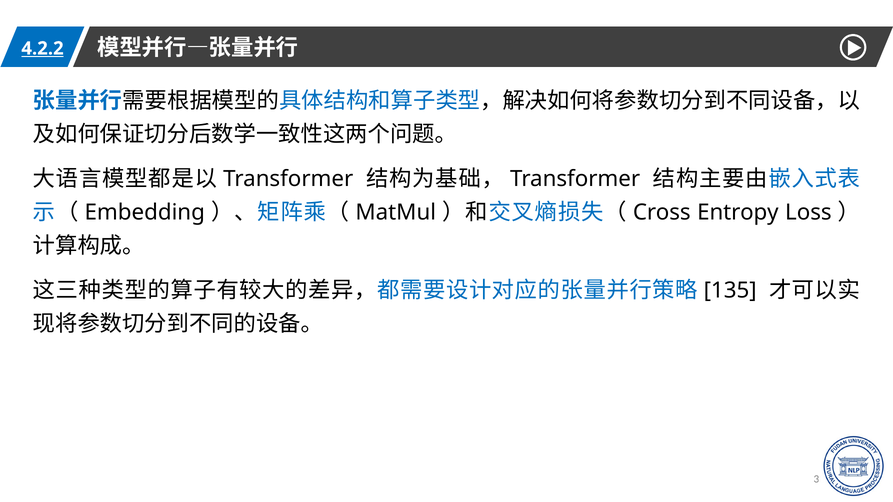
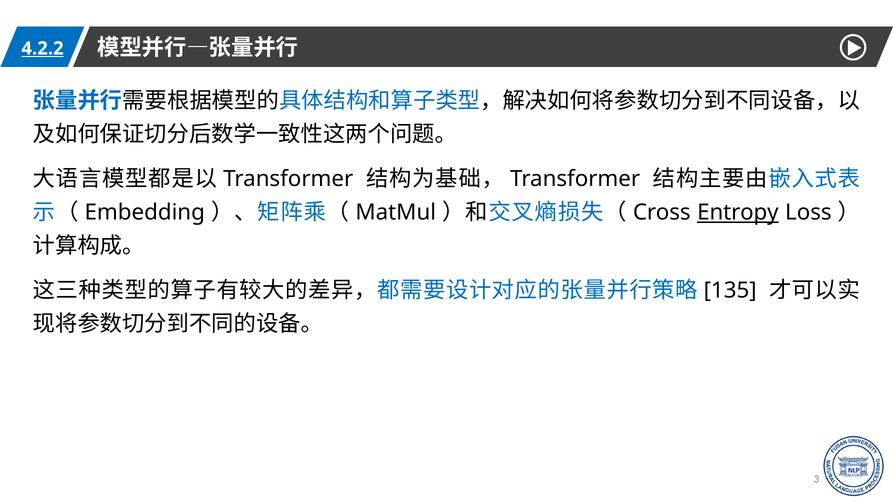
Entropy underline: none -> present (738, 213)
